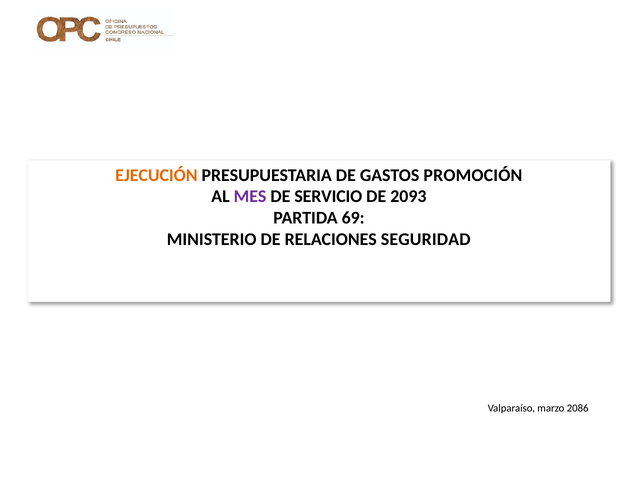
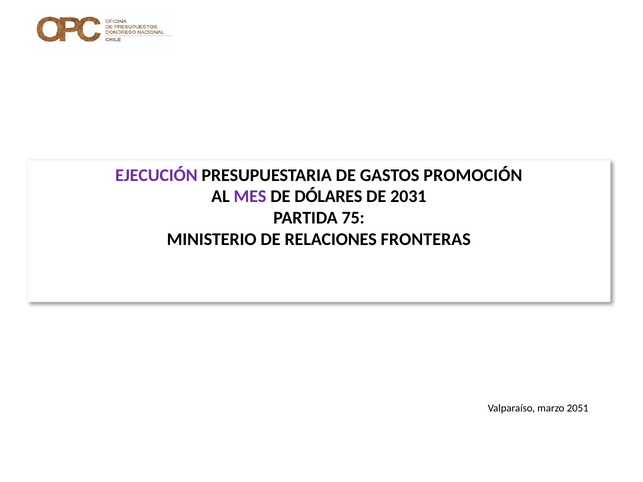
EJECUCIÓN colour: orange -> purple (156, 175)
SERVICIO: SERVICIO -> DÓLARES (328, 197)
2093: 2093 -> 2031 (408, 197)
69: 69 -> 75 (353, 218)
SEGURIDAD: SEGURIDAD -> FRONTERAS (426, 240)
2086: 2086 -> 2051 (578, 408)
